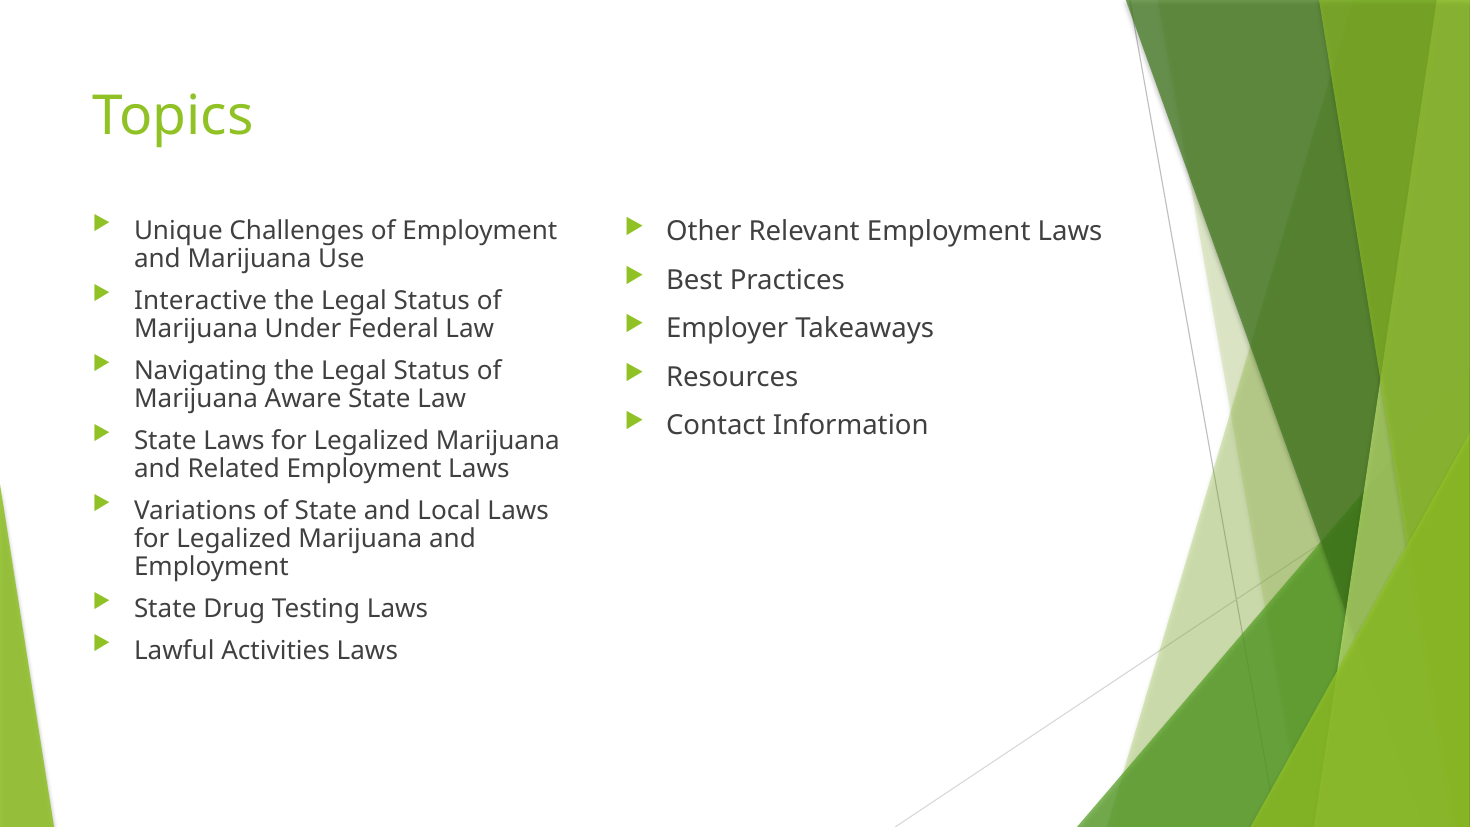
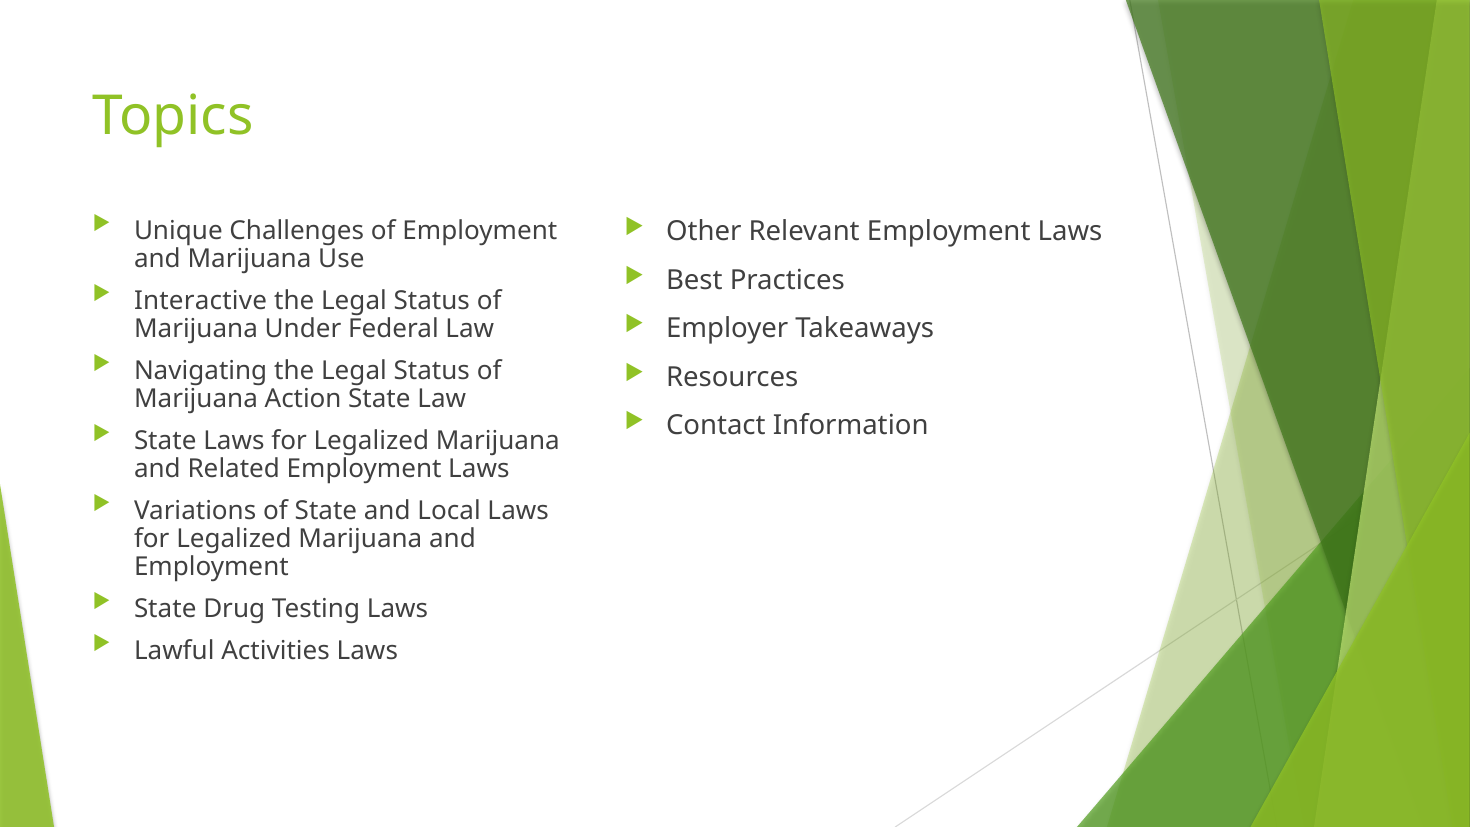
Aware: Aware -> Action (303, 399)
